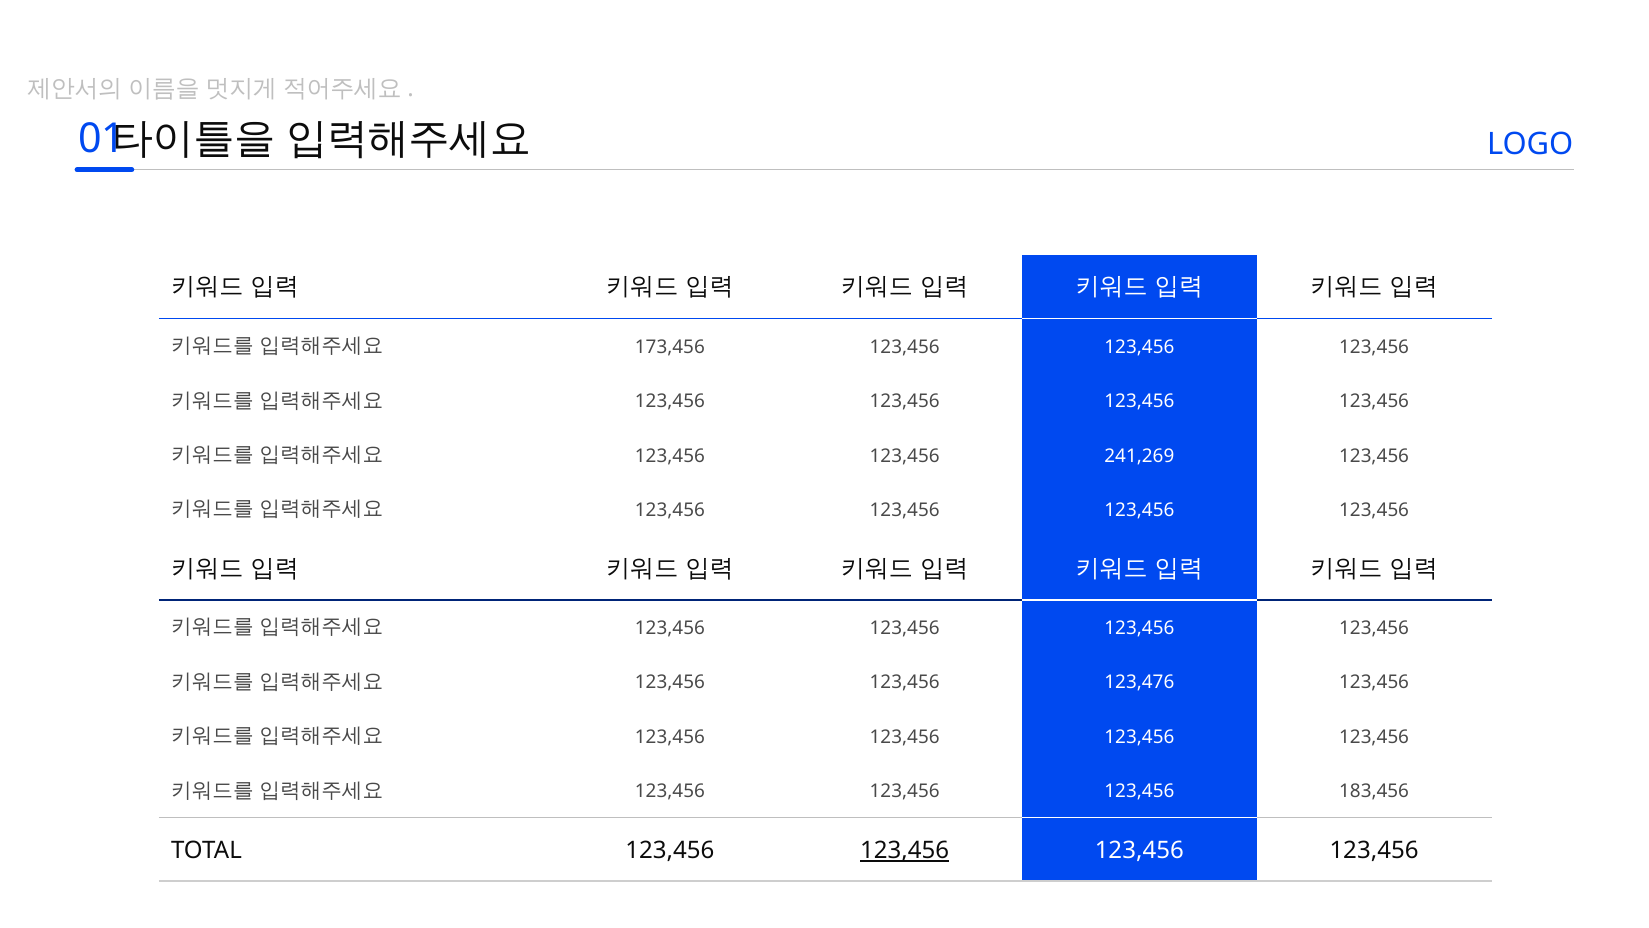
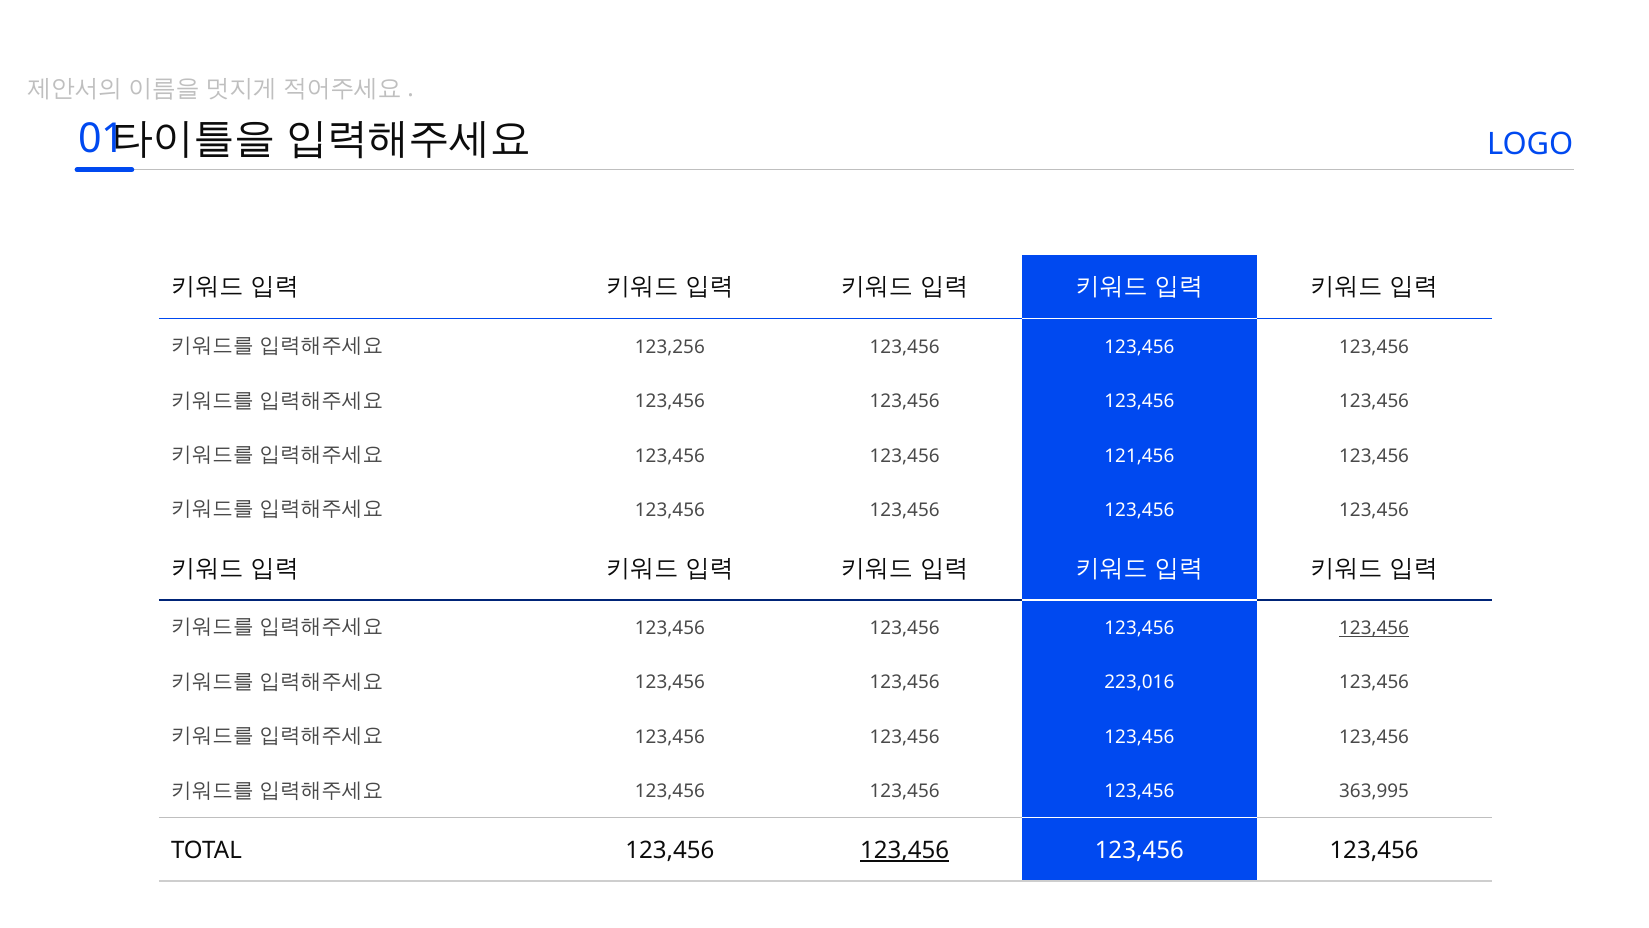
173,456: 173,456 -> 123,256 (670, 347)
241,269: 241,269 -> 121,456 (1139, 456)
123,456 underline: none -> present (1374, 628)
123,476: 123,476 -> 223,016 (1139, 682)
183,456: 183,456 -> 363,995 (1374, 791)
